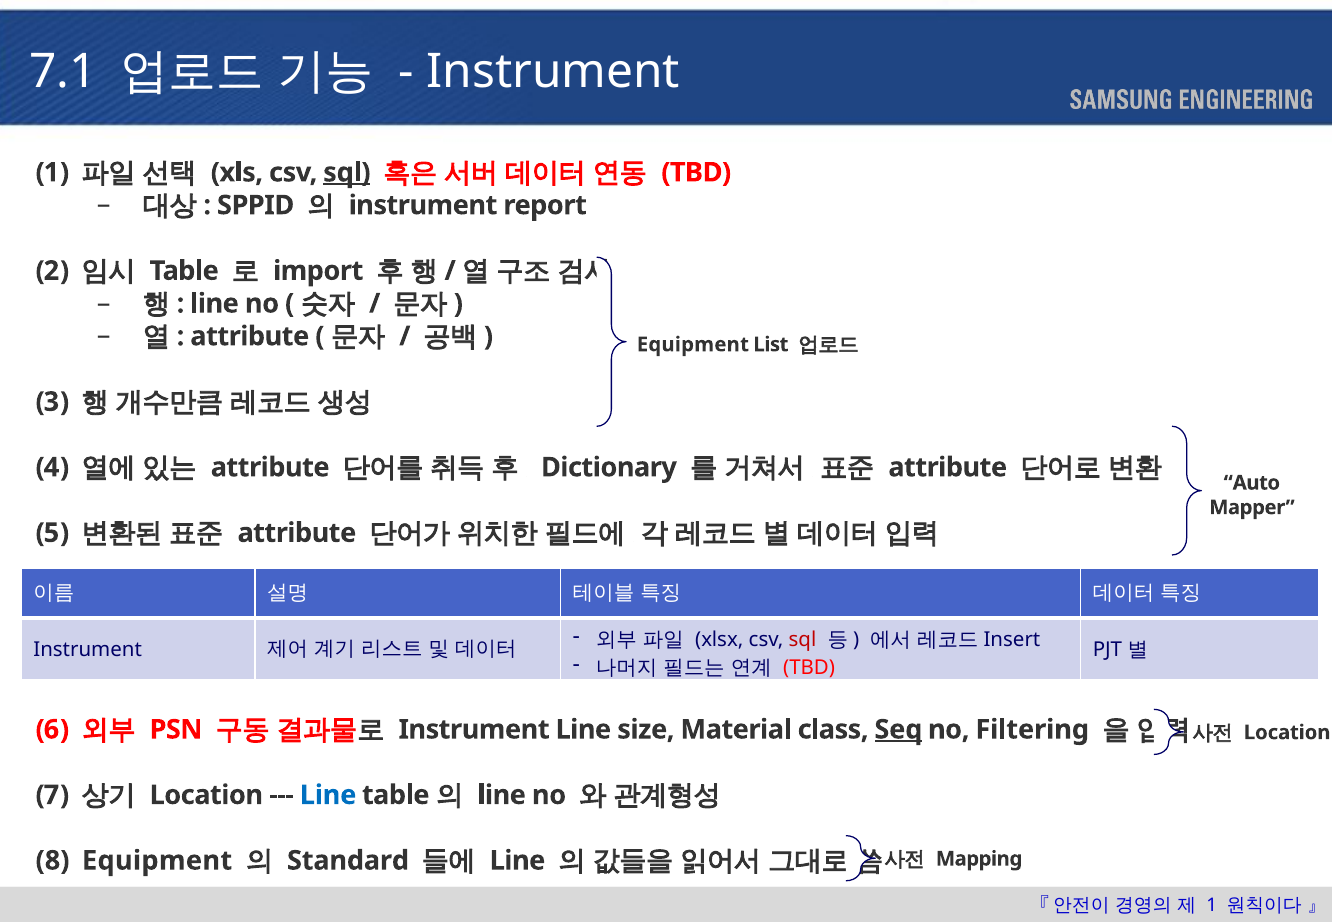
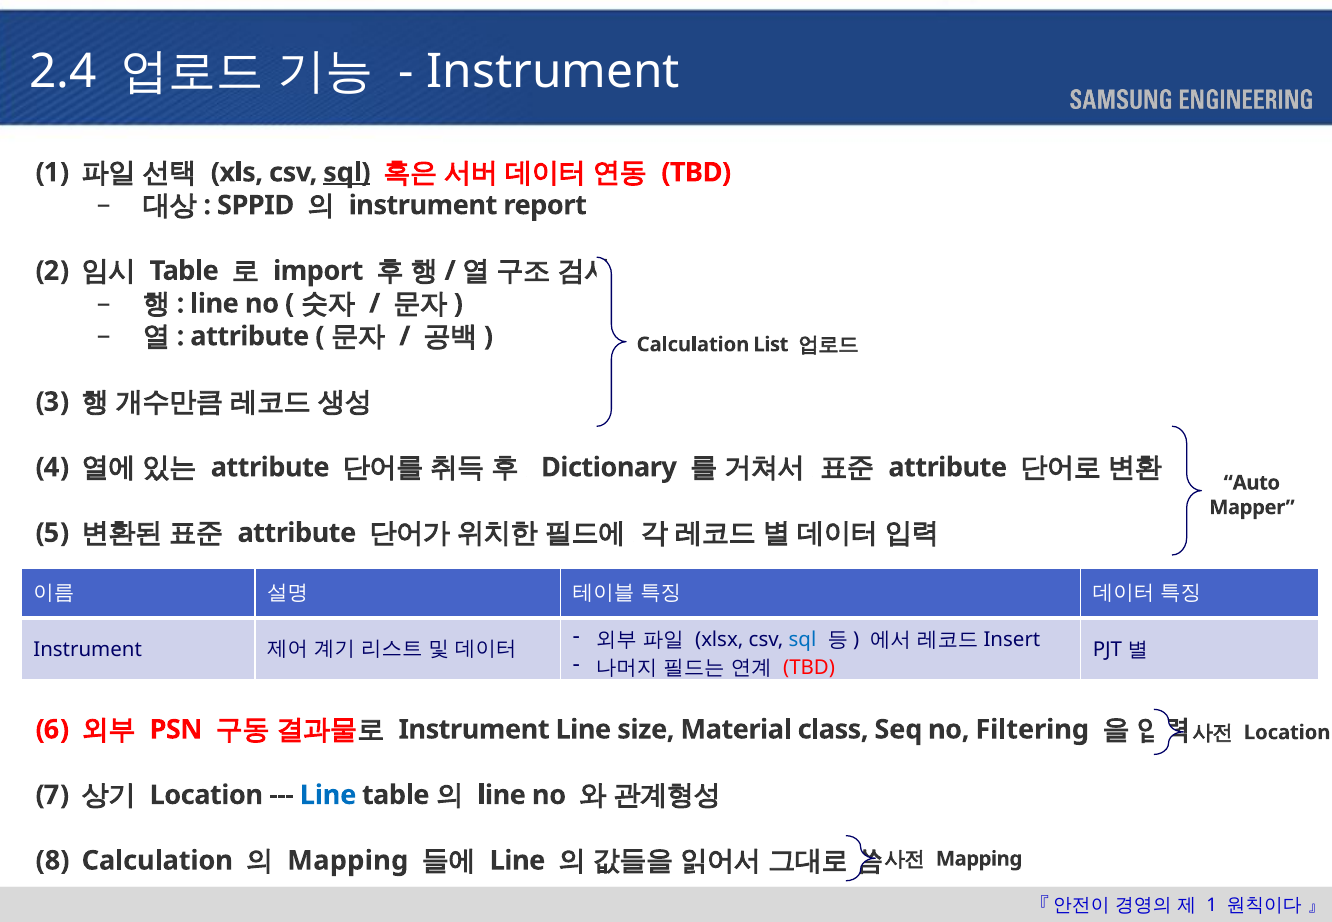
7.1: 7.1 -> 2.4 (63, 72)
Equipment: Equipment -> Calculation (693, 345)
sql colour: red -> blue (802, 639)
Seq underline: present -> none (898, 730)
Equipment: Equipment -> Calculation (157, 861)
Standard: Standard -> Mapping (348, 861)
